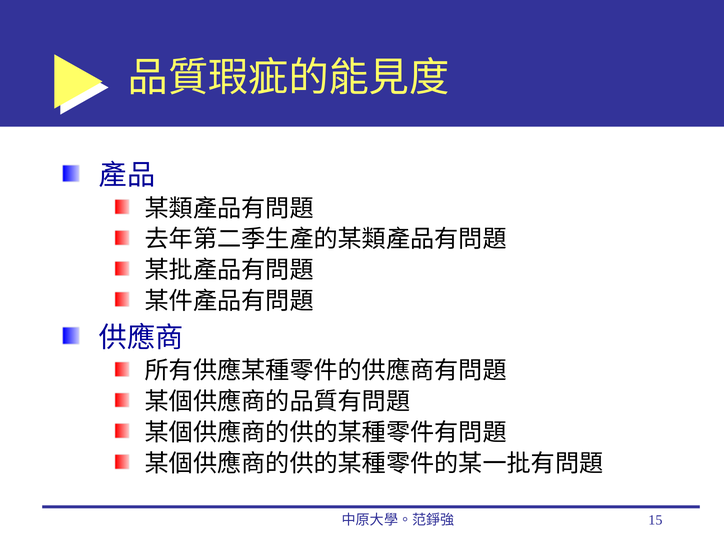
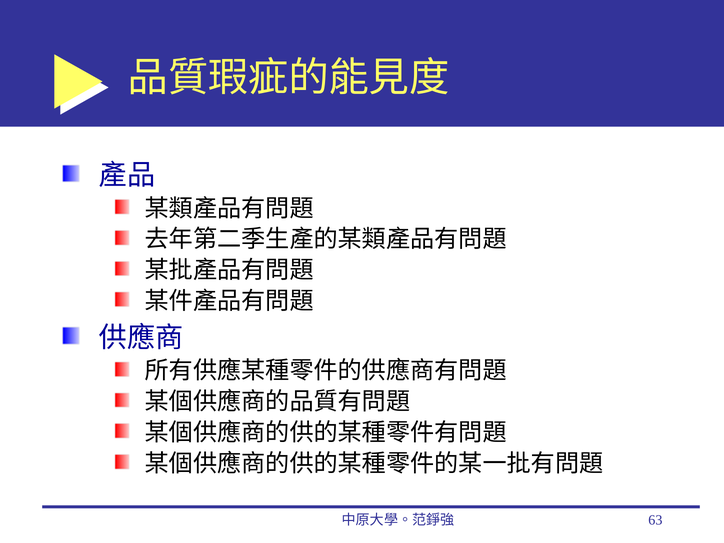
15: 15 -> 63 (655, 520)
